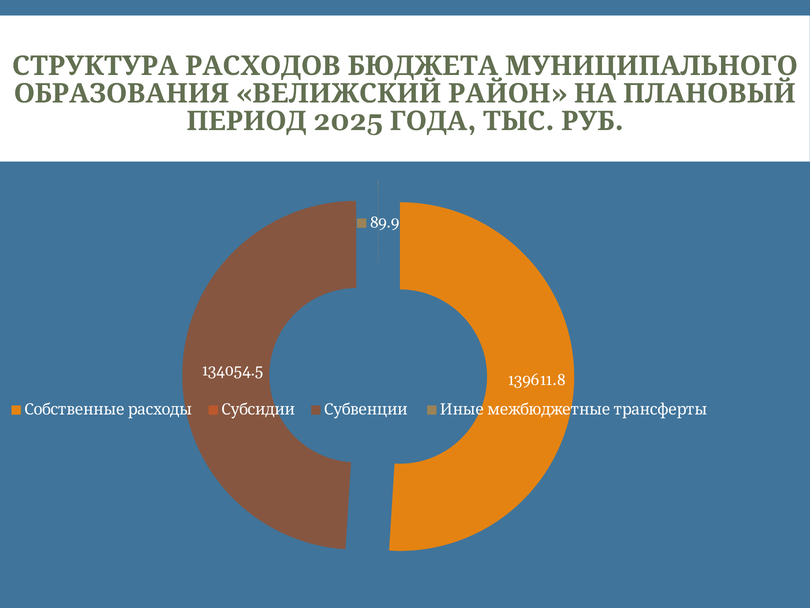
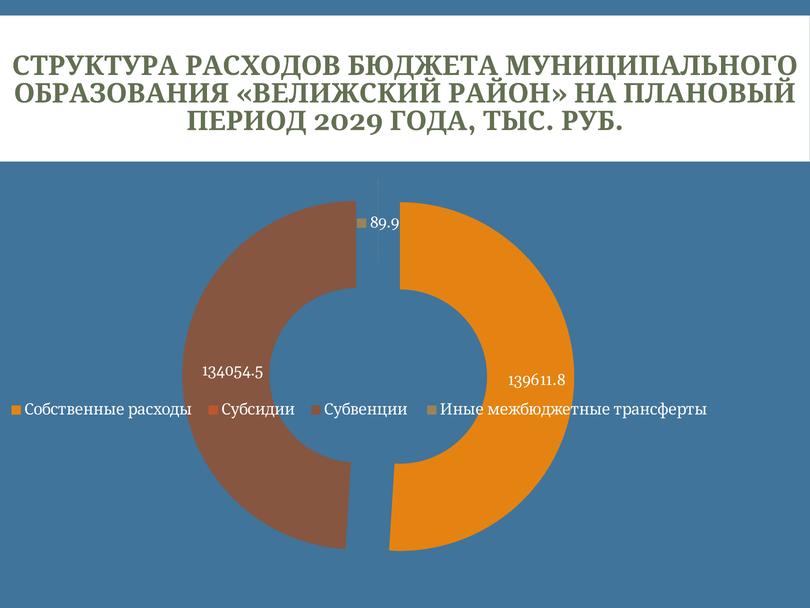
2025: 2025 -> 2029 (348, 121)
